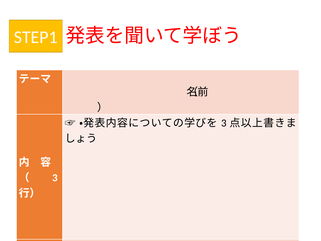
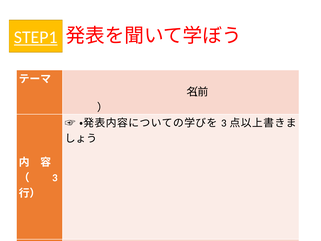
STEP1 underline: none -> present (36, 37)
